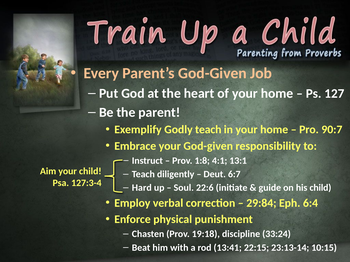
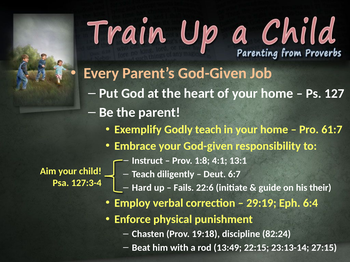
90:7: 90:7 -> 61:7 (332, 130)
Soul: Soul -> Fails (184, 188)
his child: child -> their (320, 188)
29:84: 29:84 -> 29:19 (261, 203)
33:24: 33:24 -> 82:24 (277, 234)
13:41: 13:41 -> 13:49 (228, 248)
10:15: 10:15 -> 27:15 (324, 248)
